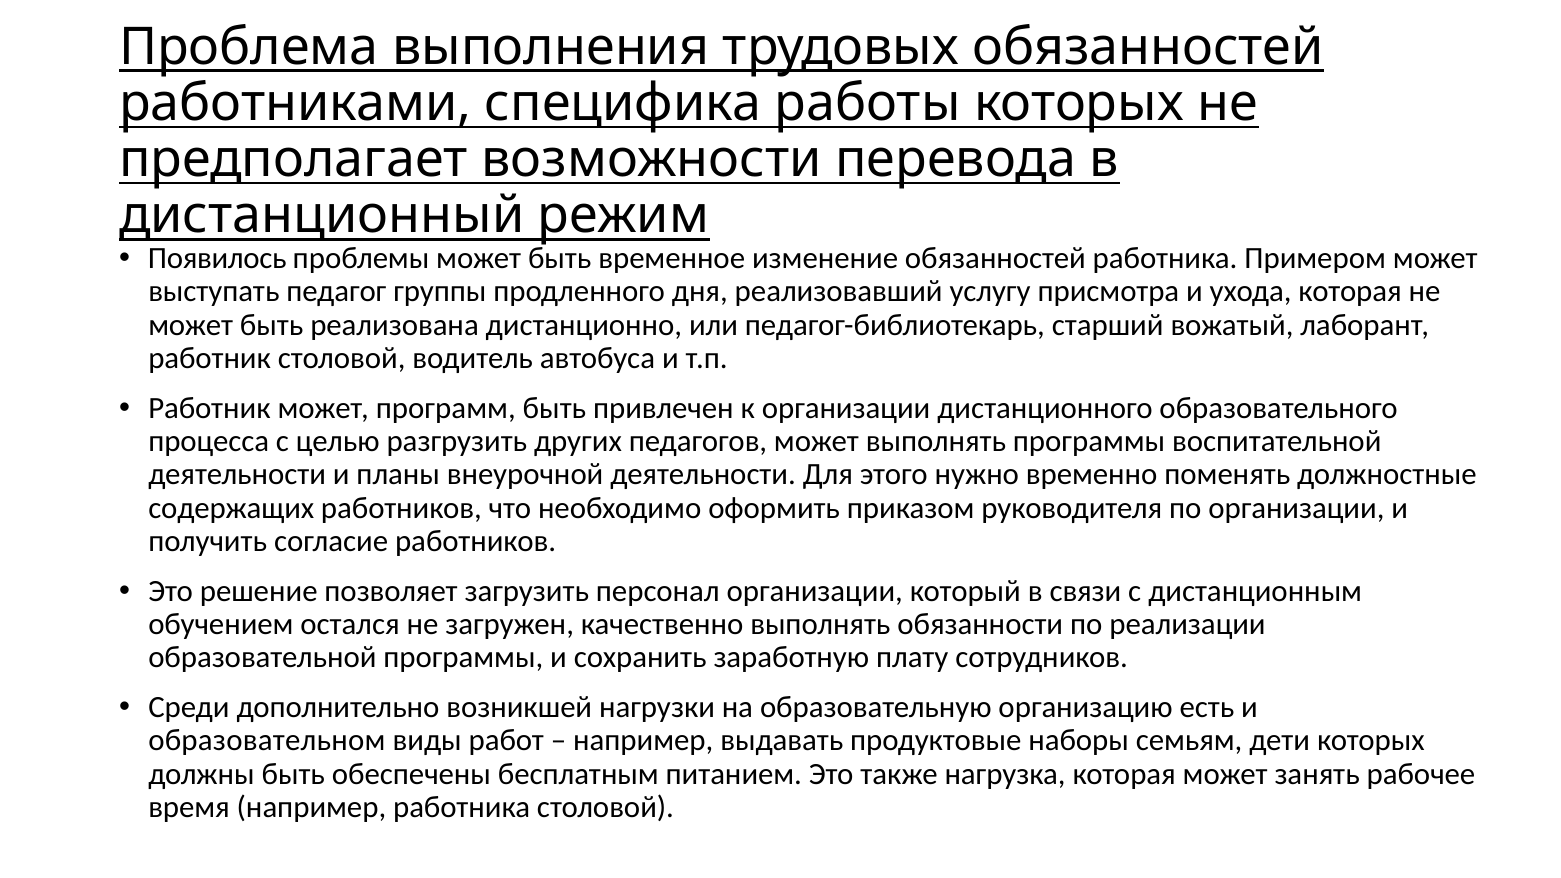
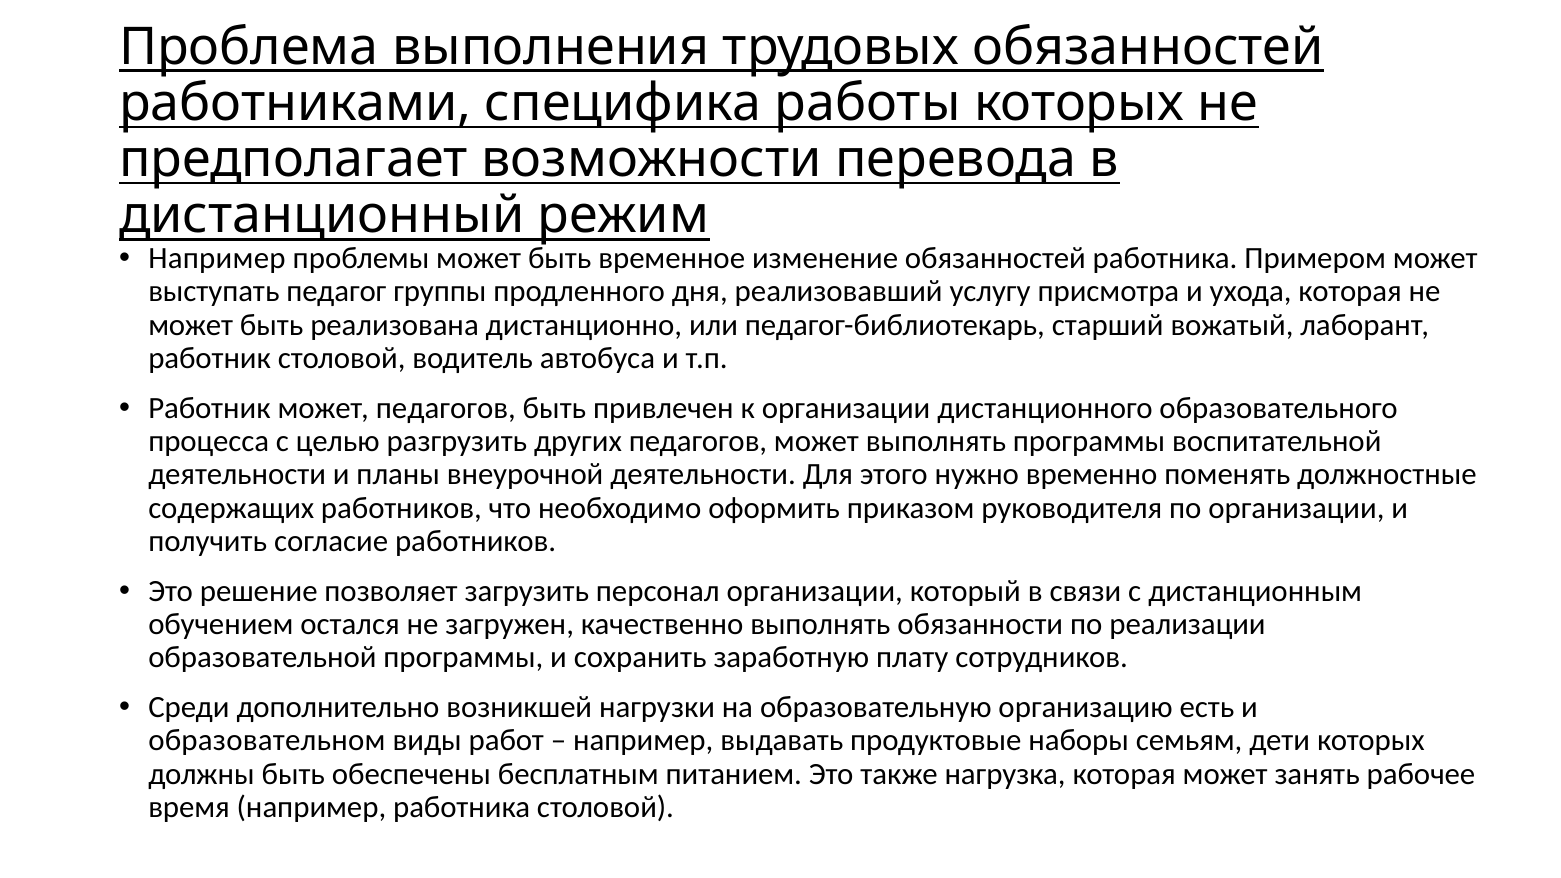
Появилось: Появилось -> Например (217, 258)
может программ: программ -> педагогов (446, 408)
